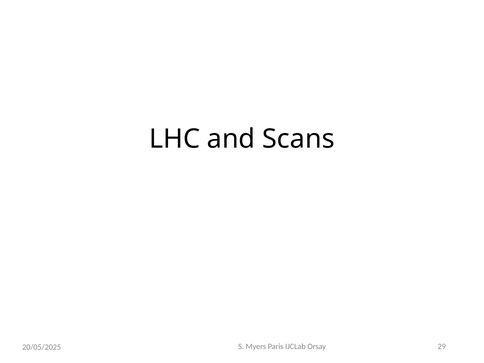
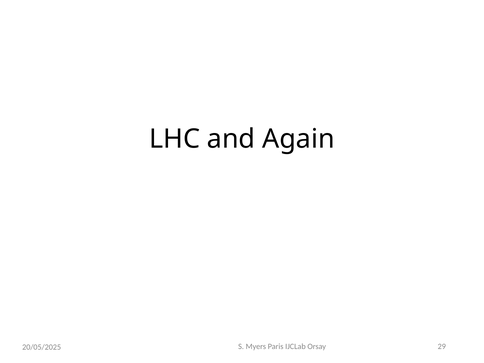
Scans: Scans -> Again (298, 139)
